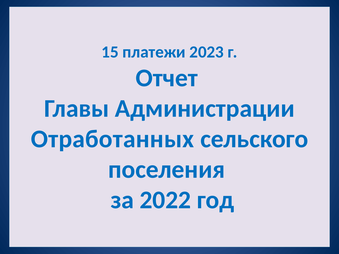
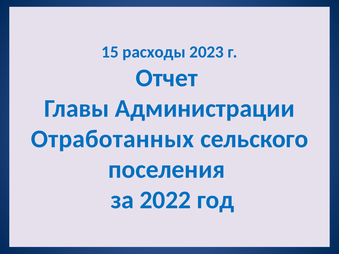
платежи: платежи -> расходы (154, 52)
